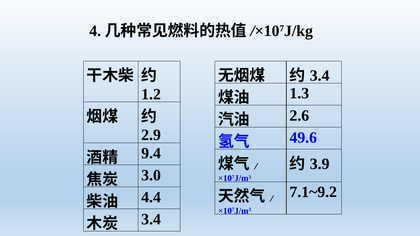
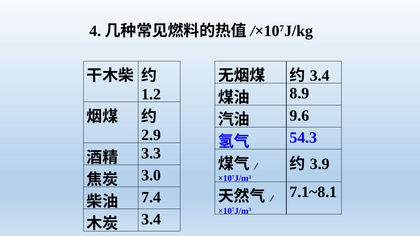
1.3: 1.3 -> 8.9 (299, 94)
2.6: 2.6 -> 9.6 (299, 116)
49.6: 49.6 -> 54.3 (303, 138)
9.4: 9.4 -> 3.3 (151, 153)
7.1~9.2: 7.1~9.2 -> 7.1~8.1 (313, 192)
4.4: 4.4 -> 7.4 (151, 198)
